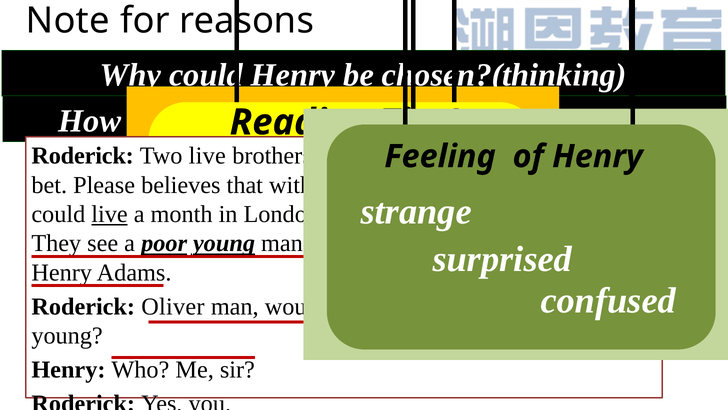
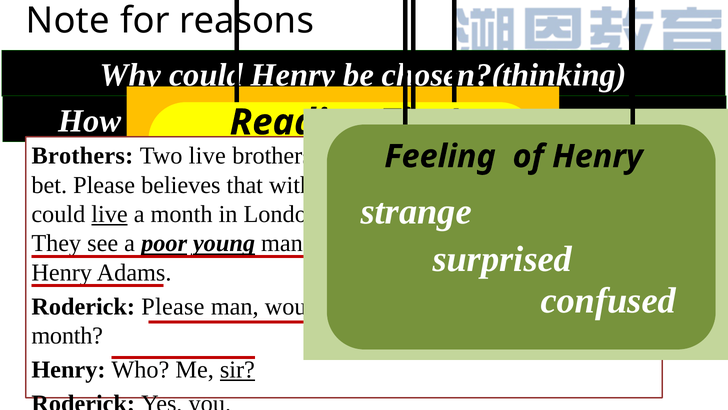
Roderick: Roderick -> Brothers (82, 156)
Roderick Oliver: Oliver -> Please (173, 306)
young: young -> month (67, 335)
sir underline: none -> present (237, 369)
